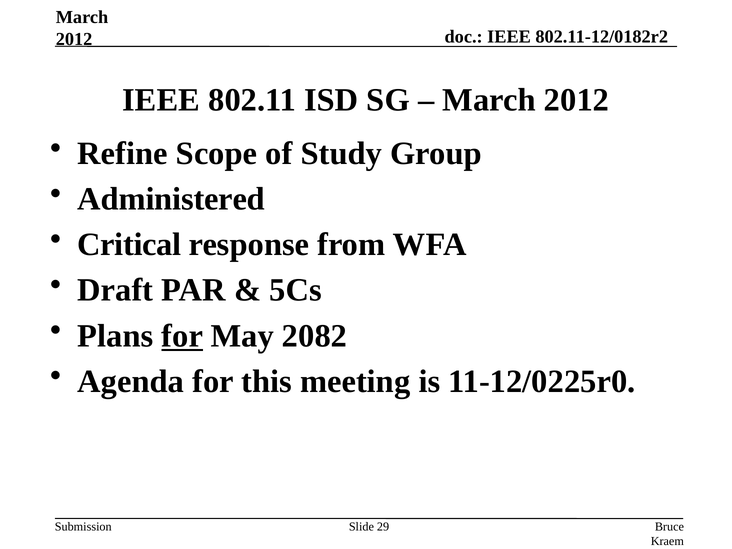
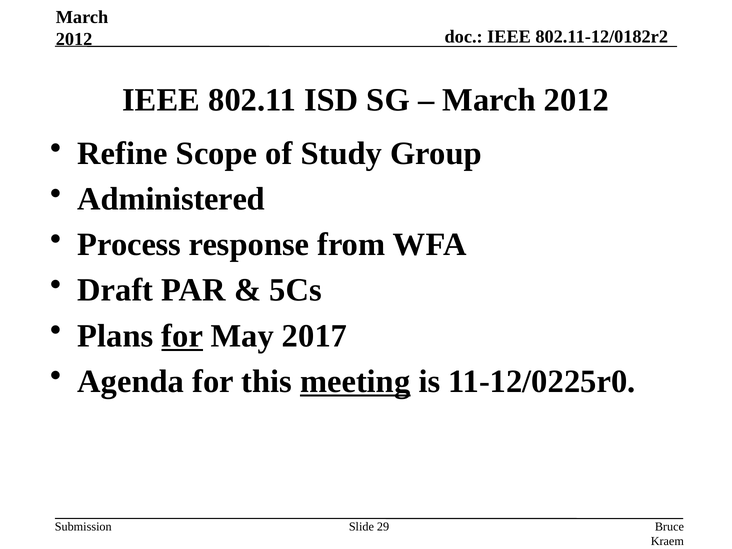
Critical: Critical -> Process (129, 245)
2082: 2082 -> 2017 (315, 336)
meeting underline: none -> present (355, 381)
